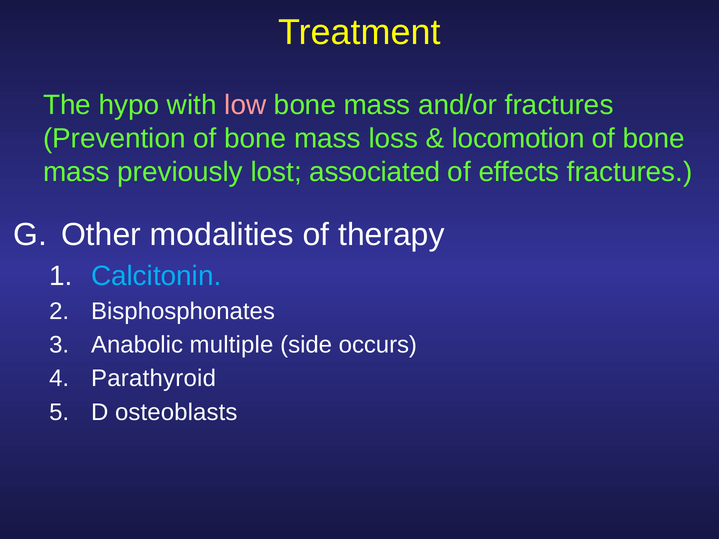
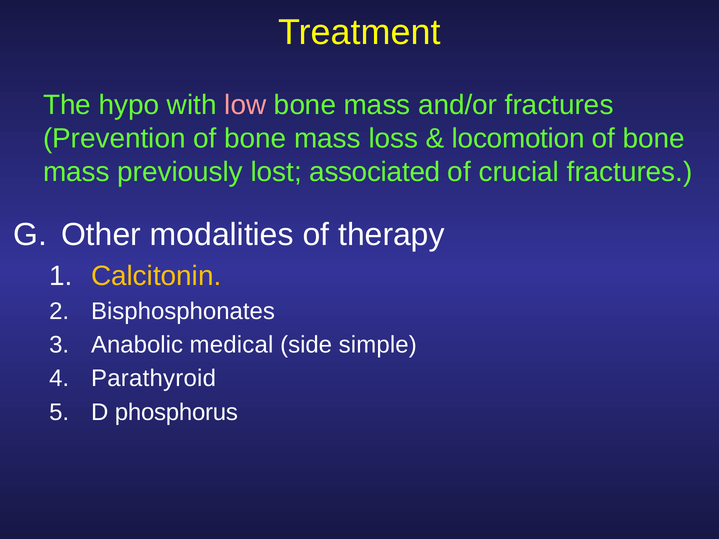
effects: effects -> crucial (519, 172)
Calcitonin colour: light blue -> yellow (156, 276)
multiple: multiple -> medical (231, 345)
occurs: occurs -> simple (378, 345)
osteoblasts: osteoblasts -> phosphorus (176, 412)
